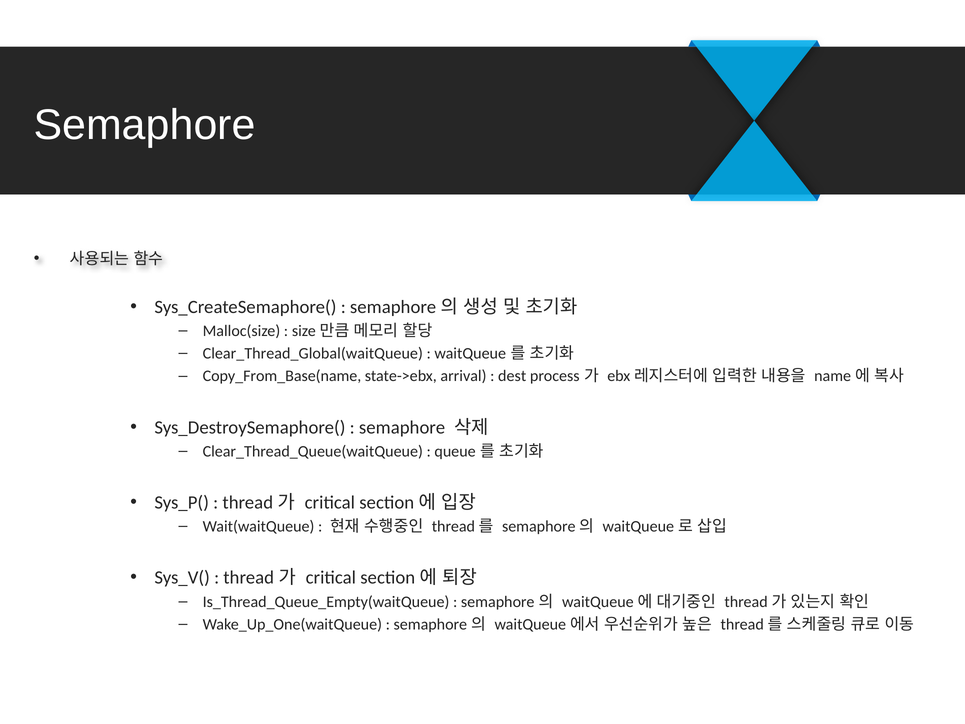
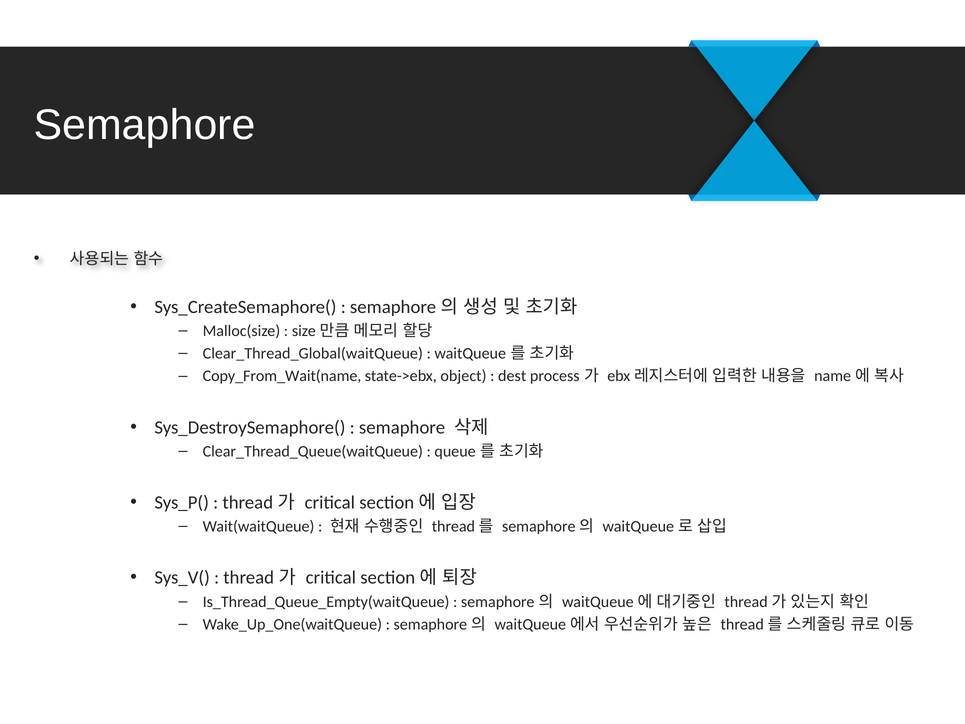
Copy_From_Base(name: Copy_From_Base(name -> Copy_From_Wait(name (282, 376)
arrival: arrival -> object (463, 376)
